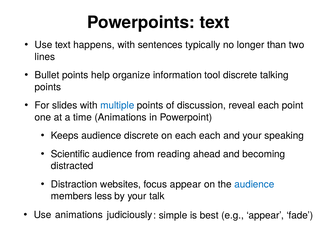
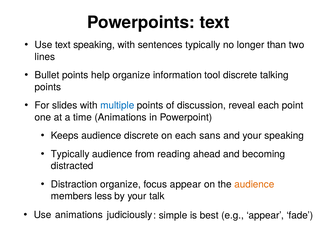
text happens: happens -> speaking (94, 45)
each each: each -> sans (210, 136)
Scientific: Scientific -> Typically (70, 154)
Distraction websites: websites -> organize (121, 184)
audience colour: blue -> orange (254, 184)
